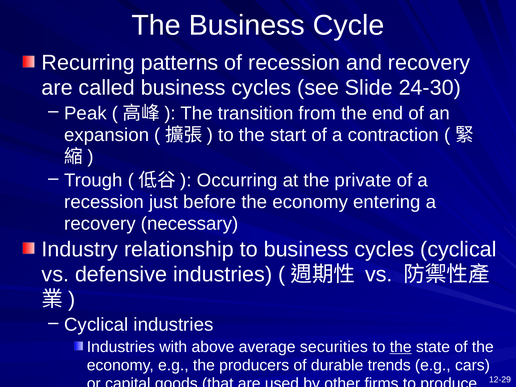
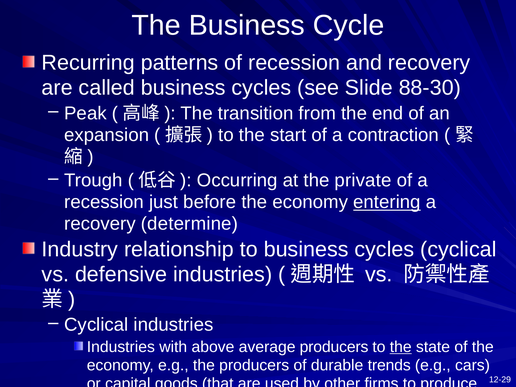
24-30: 24-30 -> 88-30 (430, 88)
entering underline: none -> present (387, 202)
necessary: necessary -> determine (189, 224)
average securities: securities -> producers (334, 347)
